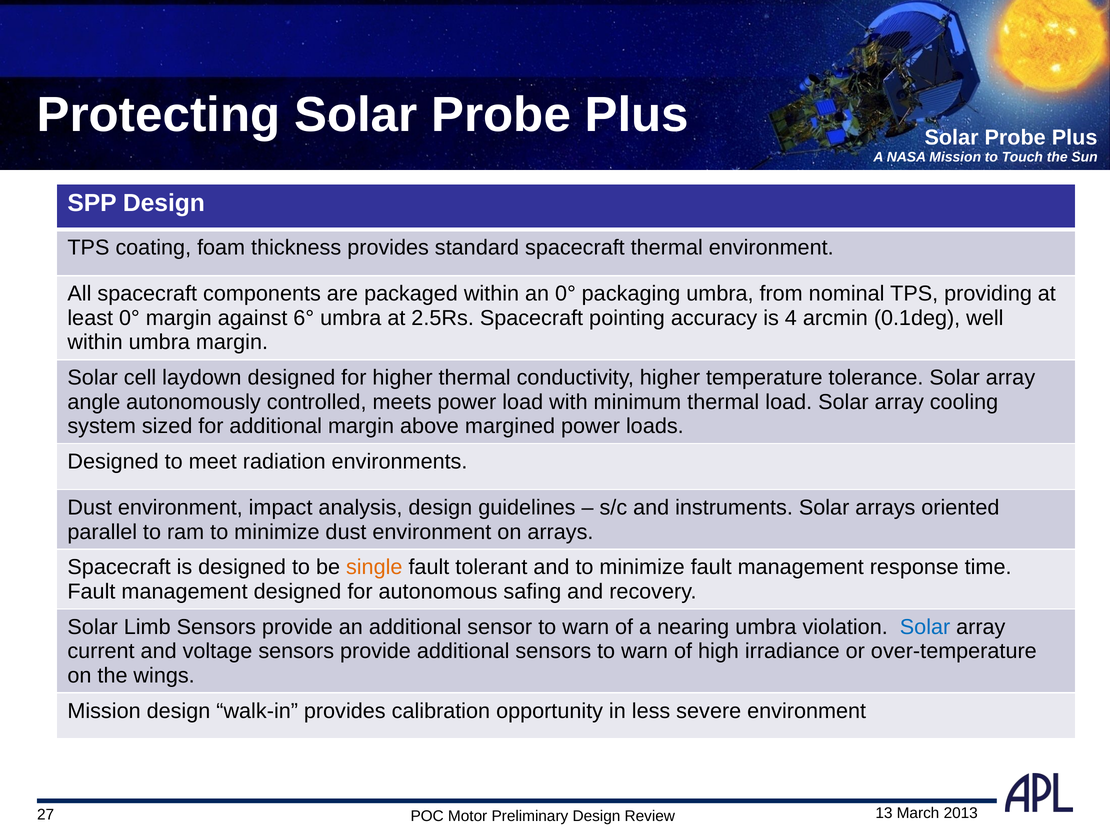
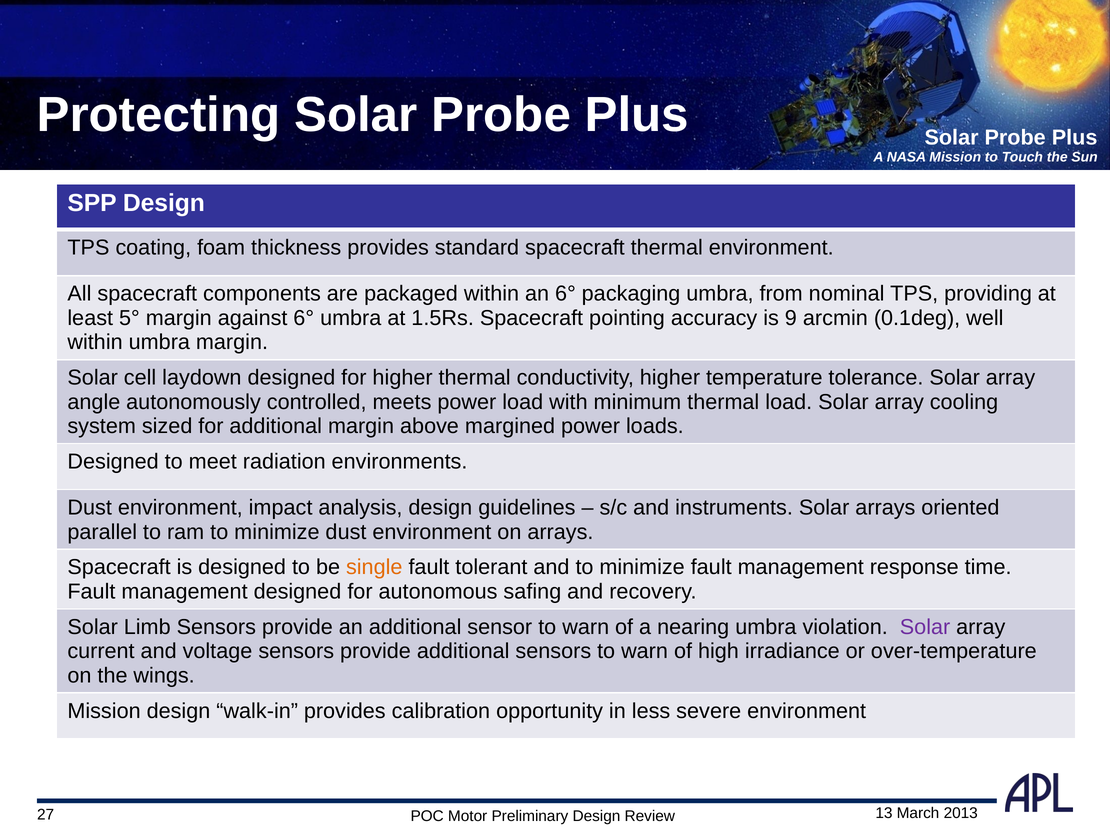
an 0°: 0° -> 6° (565, 294)
least 0°: 0° -> 5° (129, 318)
2.5Rs: 2.5Rs -> 1.5Rs (443, 318)
4: 4 -> 9 (791, 318)
Solar colour: blue -> purple (925, 627)
